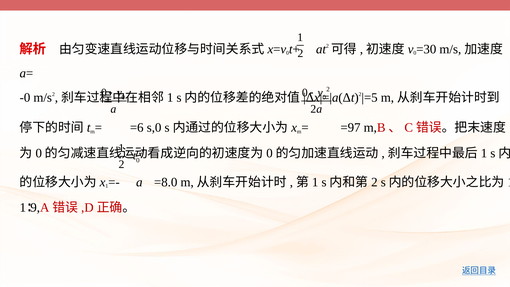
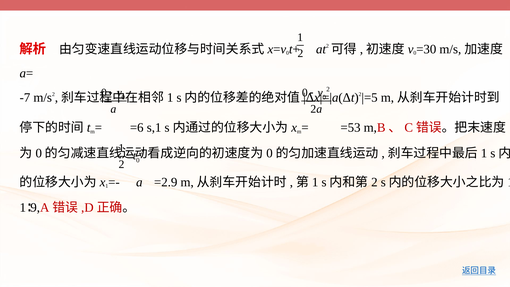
-0: -0 -> -7 (25, 98)
s,0: s,0 -> s,1 (154, 128)
=97: =97 -> =53 (350, 128)
=8.0: =8.0 -> =2.9 (166, 182)
